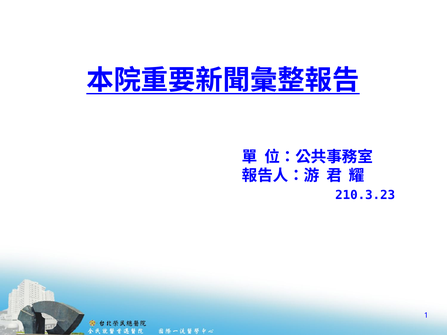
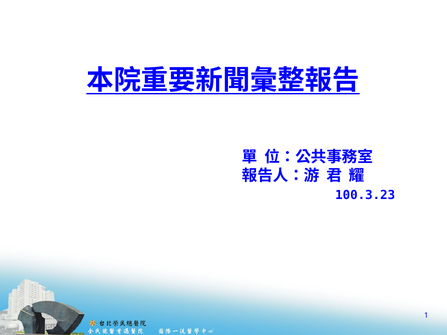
210.3.23: 210.3.23 -> 100.3.23 (365, 195)
